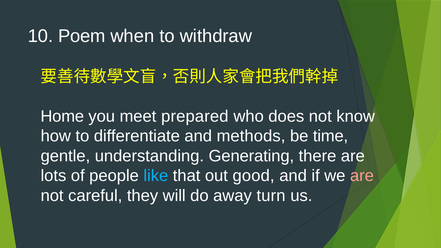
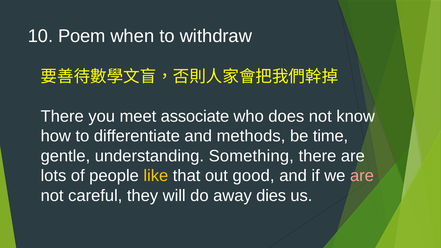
Home: Home -> There (62, 116)
prepared: prepared -> associate (195, 116)
Generating: Generating -> Something (251, 156)
like colour: light blue -> yellow (156, 176)
turn: turn -> dies (271, 196)
